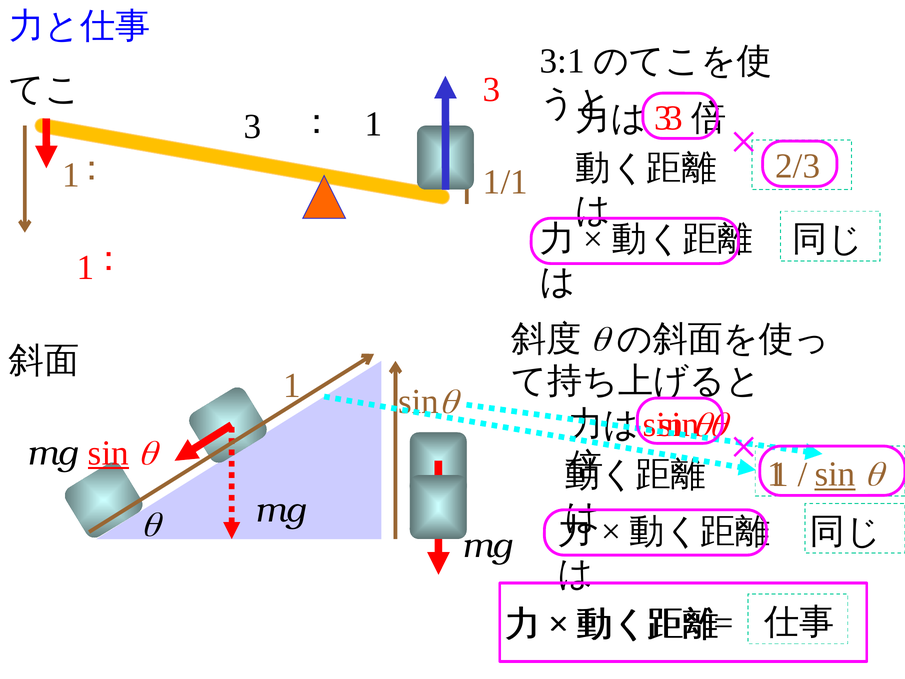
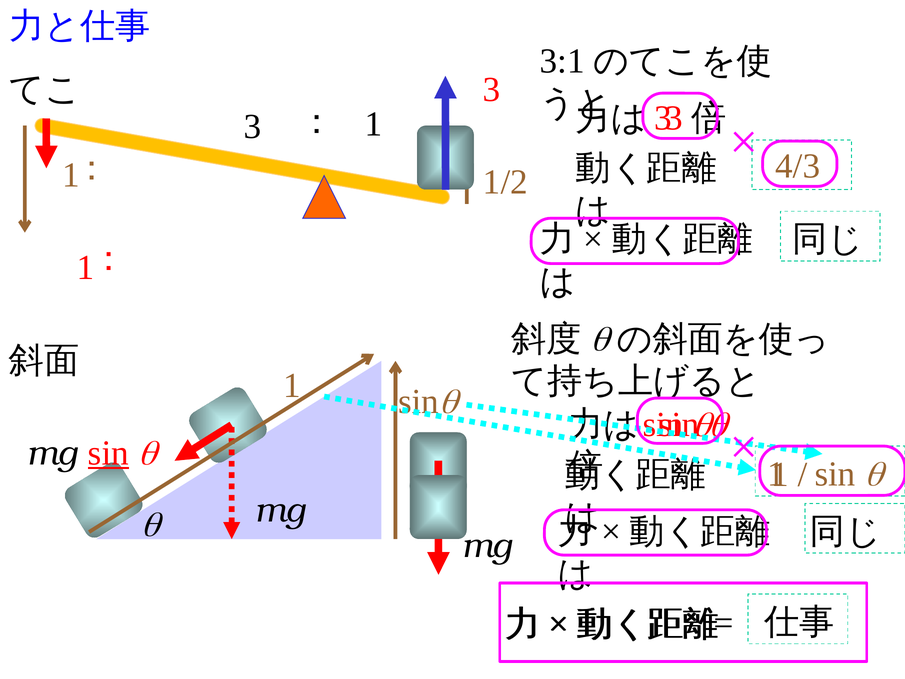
2/3: 2/3 -> 4/3 (798, 166)
1/1: 1/1 -> 1/2 (505, 182)
sin underline: present -> none (835, 474)
